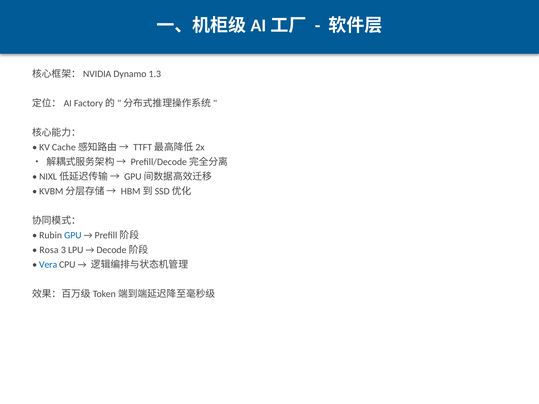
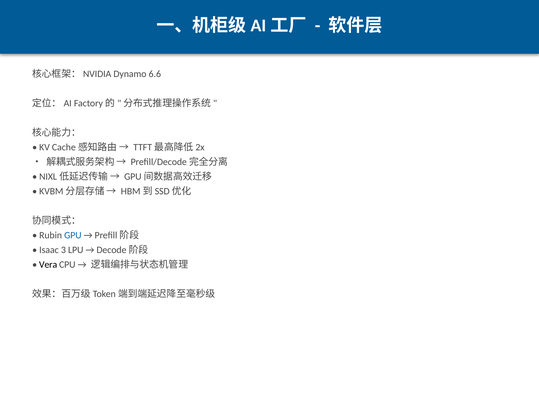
1.3: 1.3 -> 6.6 (155, 74)
Rosa: Rosa -> Isaac (49, 250)
Vera colour: blue -> black (48, 265)
